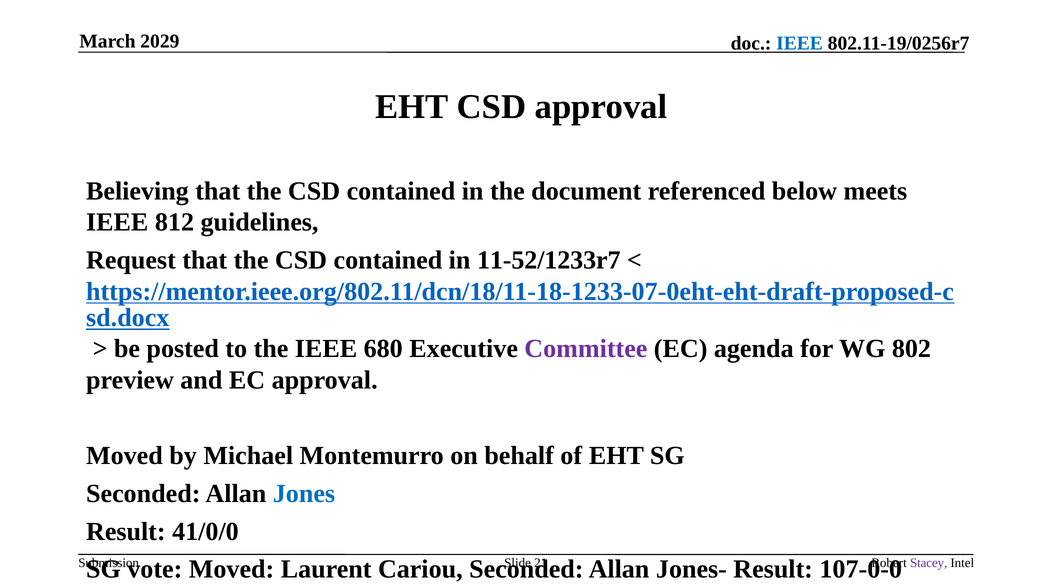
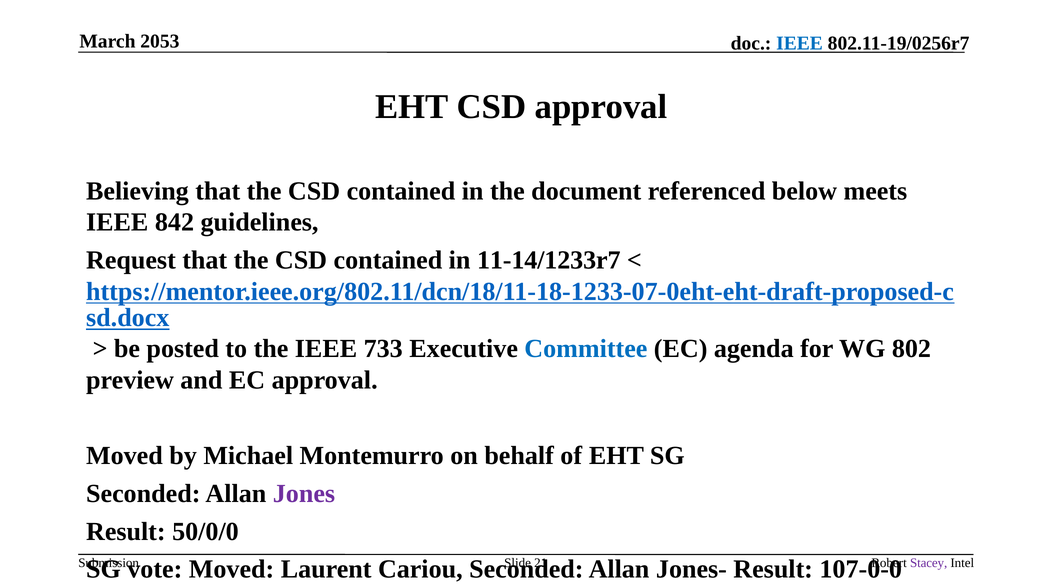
2029: 2029 -> 2053 (160, 41)
812: 812 -> 842 (174, 222)
11-52/1233r7: 11-52/1233r7 -> 11-14/1233r7 (549, 260)
680: 680 -> 733 (383, 349)
Committee colour: purple -> blue (586, 349)
Jones colour: blue -> purple (304, 493)
41/0/0: 41/0/0 -> 50/0/0 (205, 531)
